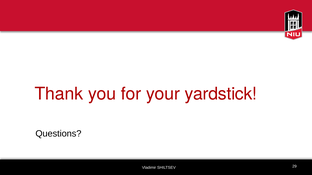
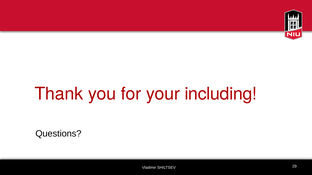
yardstick: yardstick -> including (221, 94)
